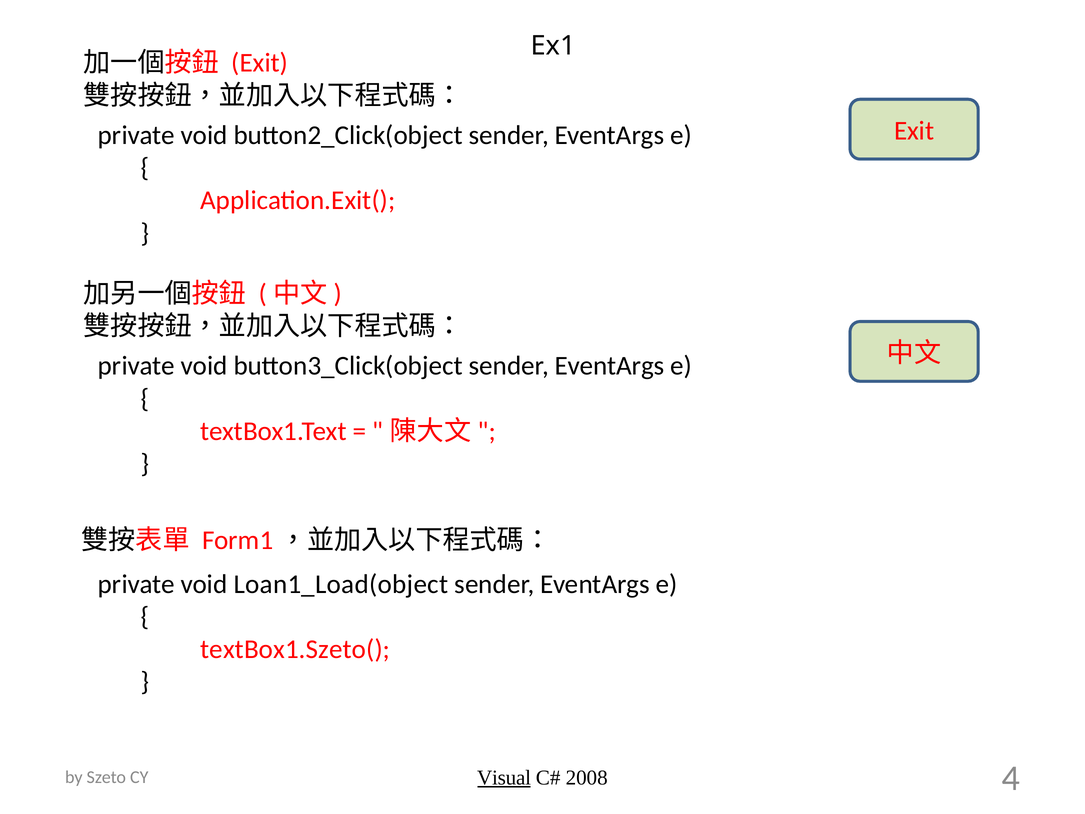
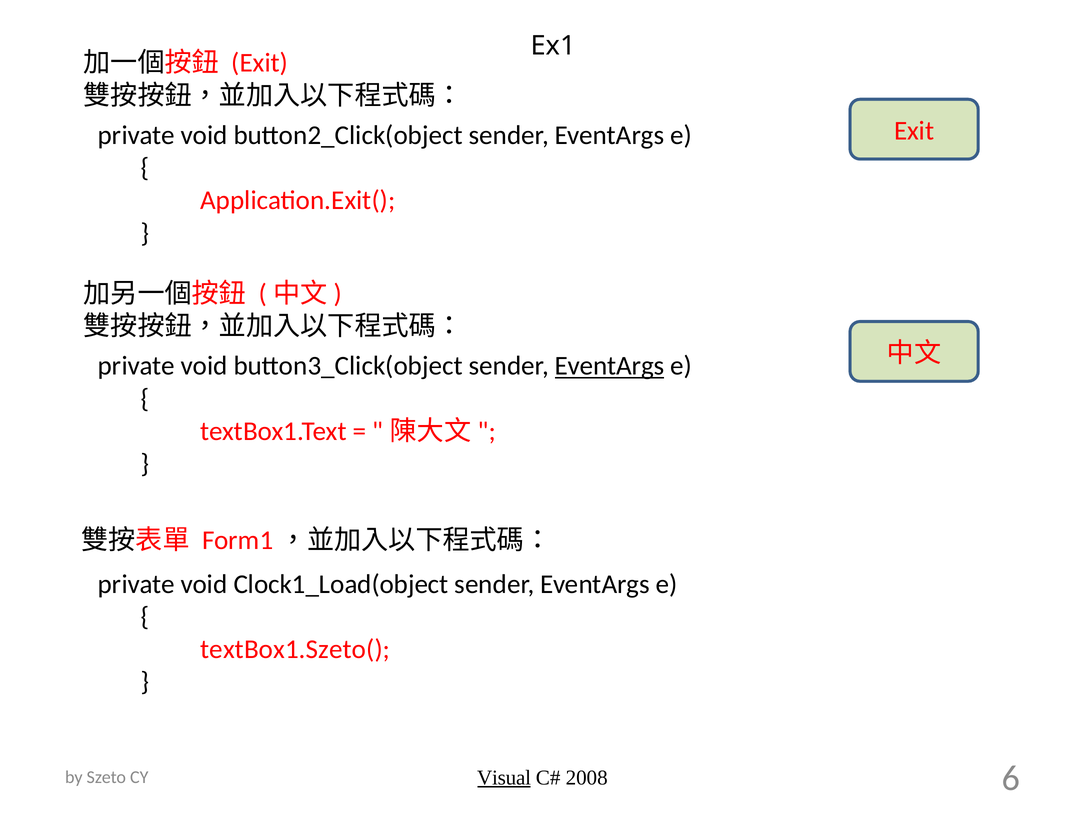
EventArgs underline: none -> present (610, 366)
Loan1_Load(object: Loan1_Load(object -> Clock1_Load(object (341, 584)
4: 4 -> 6 (1011, 778)
